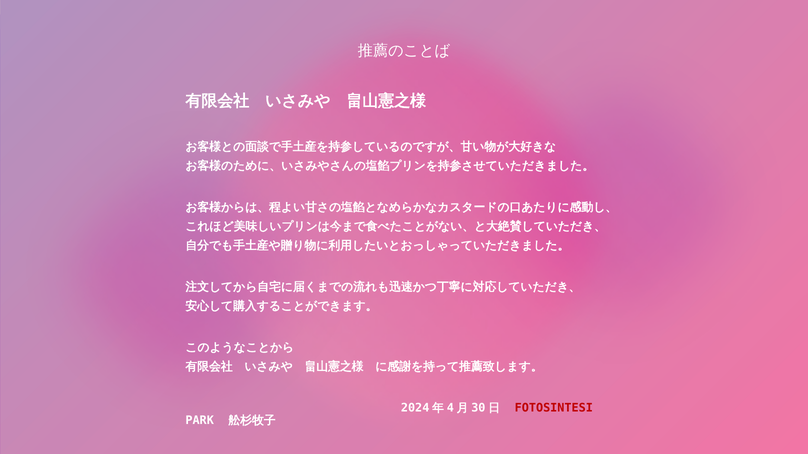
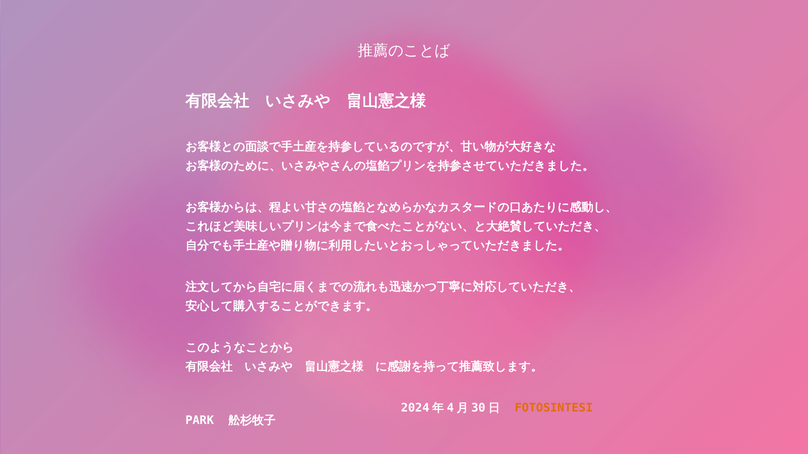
FOTOSINTESI colour: red -> orange (554, 408)
